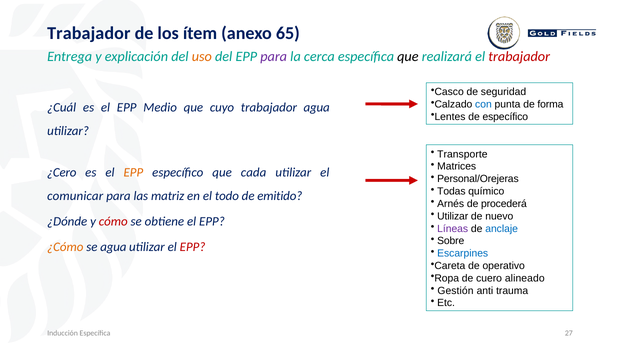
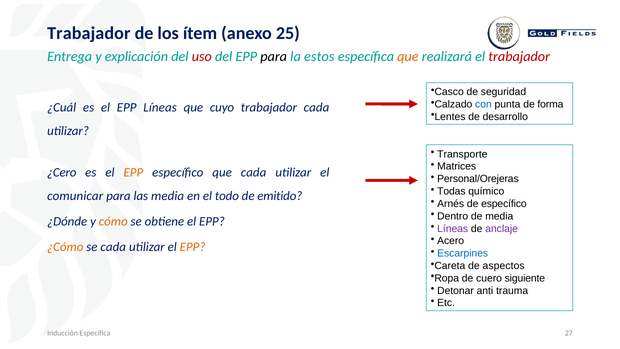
65: 65 -> 25 (288, 33)
uso colour: orange -> red (202, 57)
para colour: purple -> black (274, 57)
cerca: cerca -> estos (319, 57)
que colour: black -> orange (408, 57)
EPP Medio: Medio -> Líneas (160, 108)
trabajador agua: agua -> cada (317, 108)
de específico: específico -> desarrollo (505, 117)
las matriz: matriz -> media (168, 196)
de procederá: procederá -> específico (504, 204)
Utilizar: Utilizar -> Dentro (453, 216)
de nuevo: nuevo -> media (499, 216)
cómo colour: red -> orange (113, 221)
anclaje colour: blue -> purple (502, 228)
Sobre: Sobre -> Acero (451, 241)
se agua: agua -> cada (113, 247)
EPP colour: red -> orange (193, 247)
operativo: operativo -> aspectos (504, 266)
alineado: alineado -> siguiente (525, 278)
Gestión: Gestión -> Detonar (456, 290)
